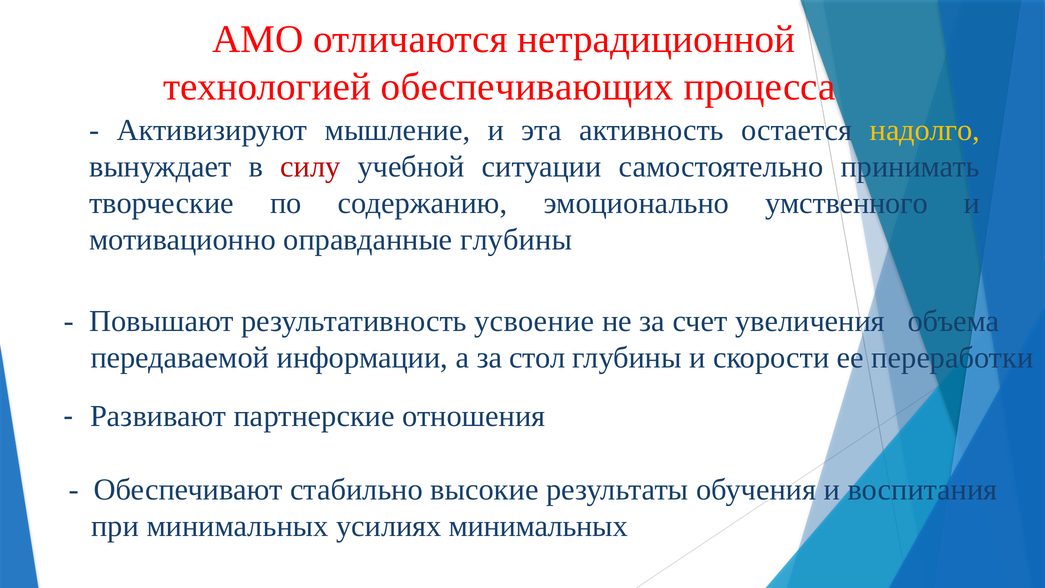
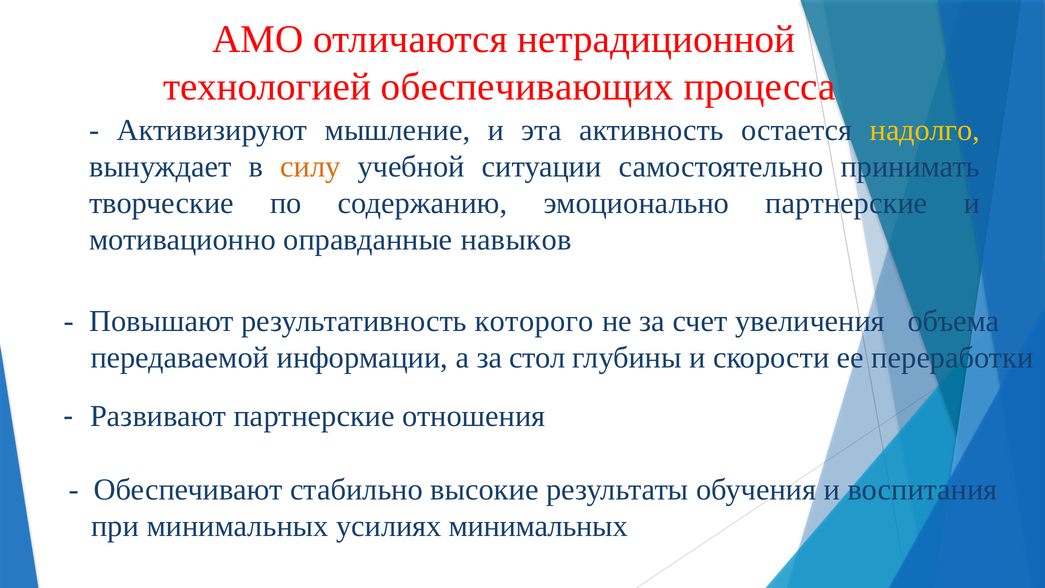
силу colour: red -> orange (310, 167)
эмоционально умственного: умственного -> партнерские (846, 203)
оправданные глубины: глубины -> навыков (516, 240)
усвоение: усвоение -> которого (534, 321)
